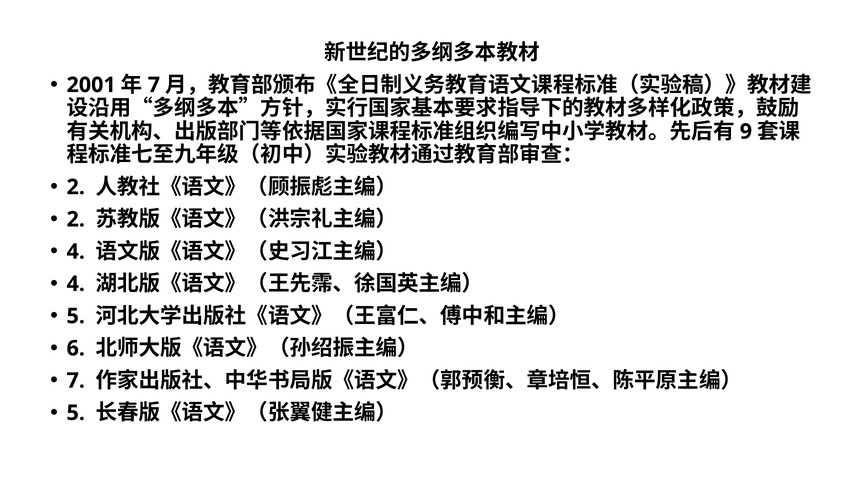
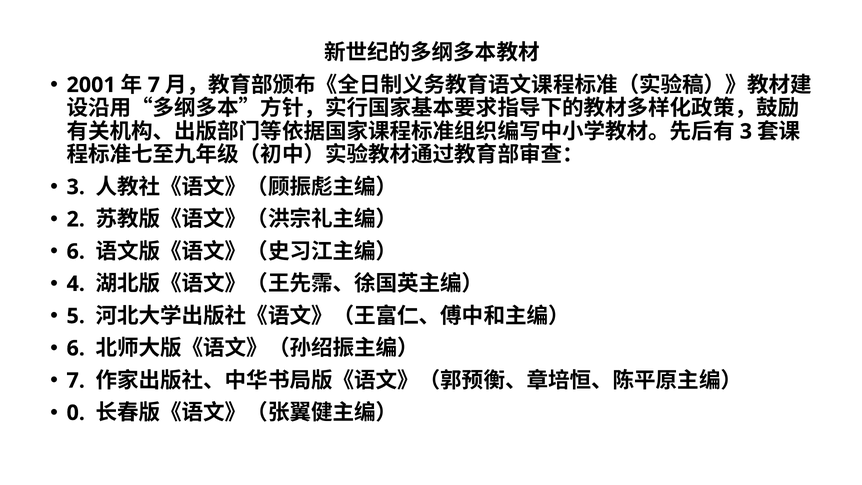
9: 9 -> 3 (746, 132)
2: 2 -> 3 (76, 187)
4: 4 -> 6 (76, 252)
5: 5 -> 0 (76, 413)
